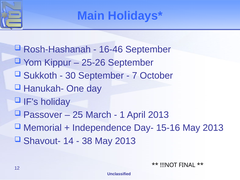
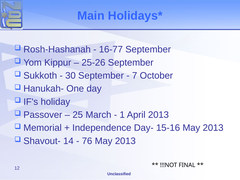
16-46: 16-46 -> 16-77 (111, 49)
38: 38 -> 76 (87, 141)
